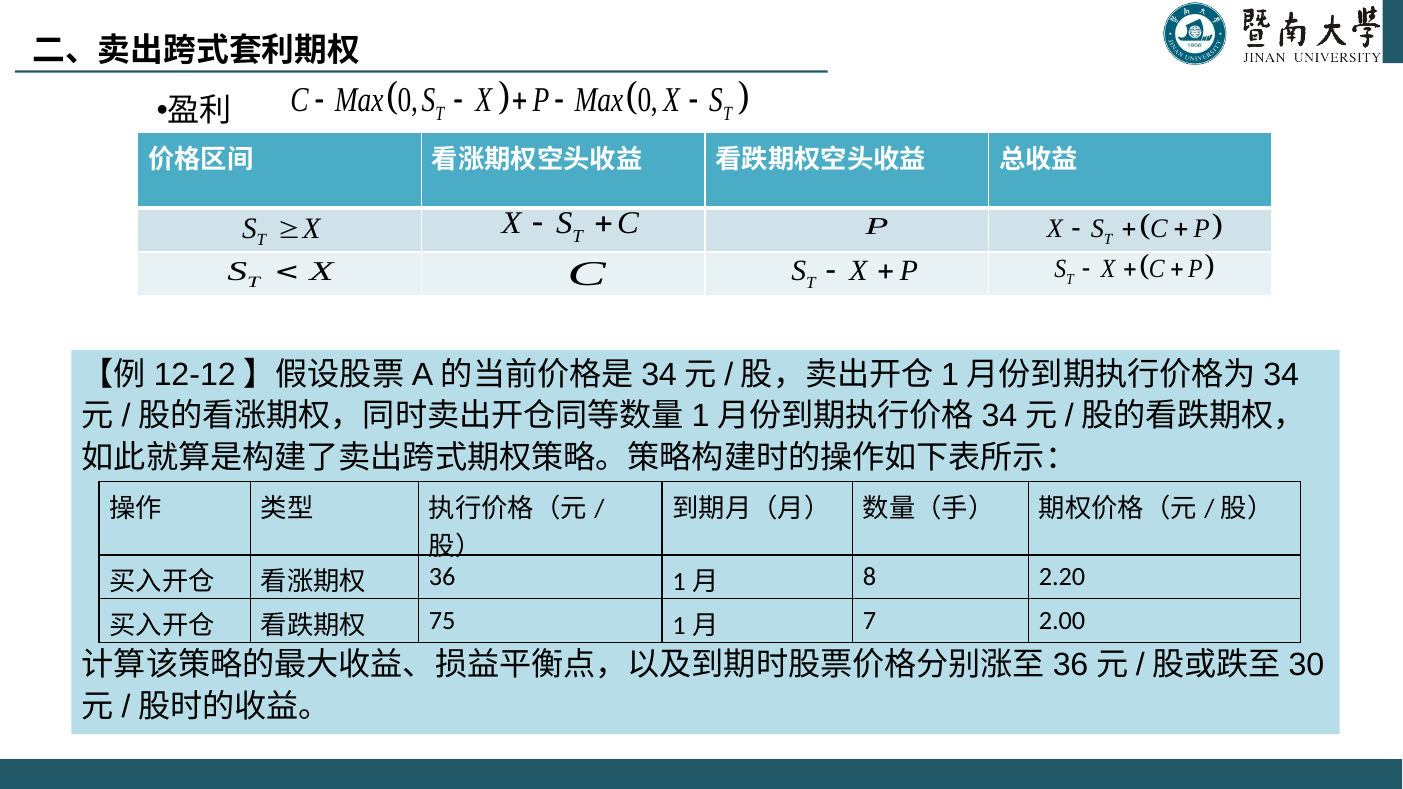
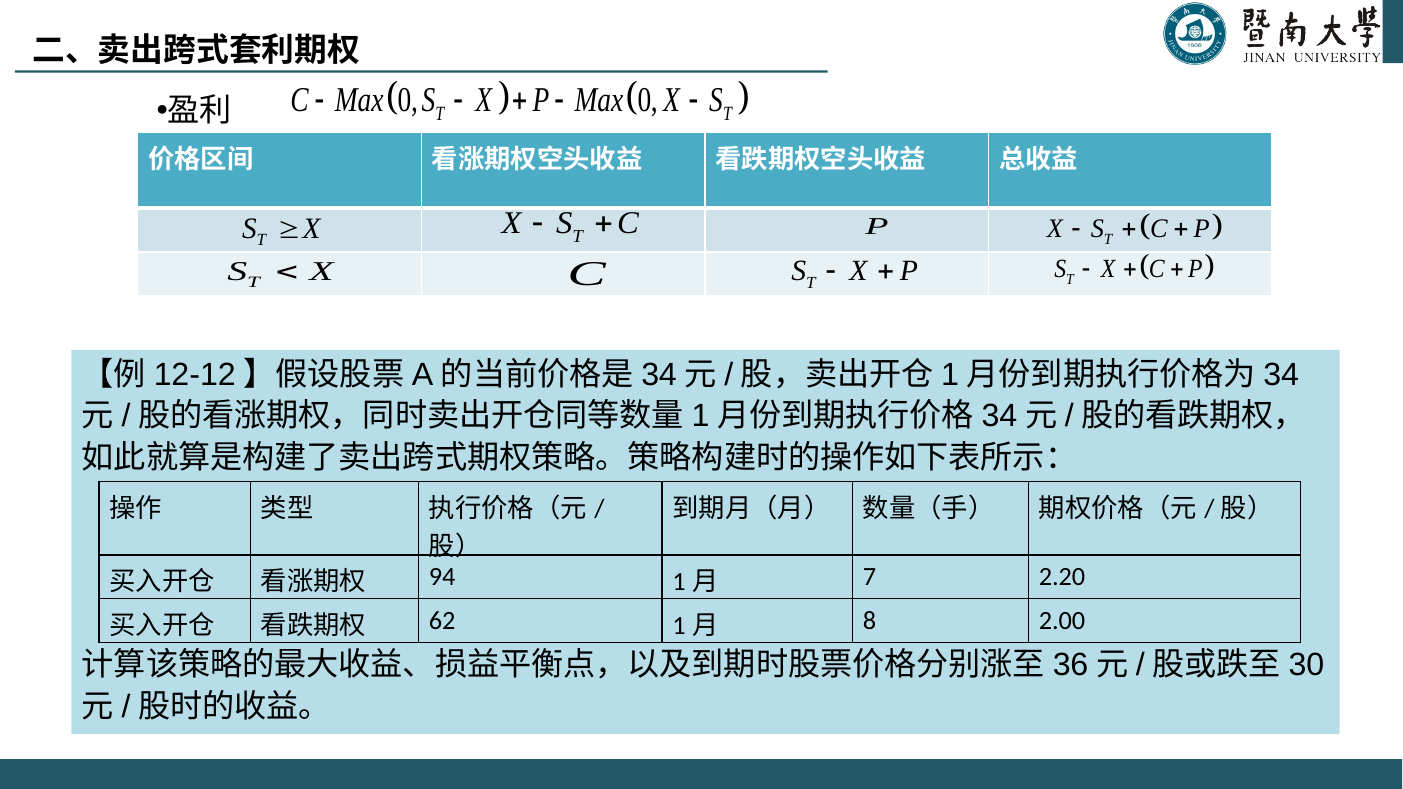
36: 36 -> 94 (442, 577)
8: 8 -> 7 (869, 577)
75: 75 -> 62 (442, 621)
7: 7 -> 8 (869, 621)
